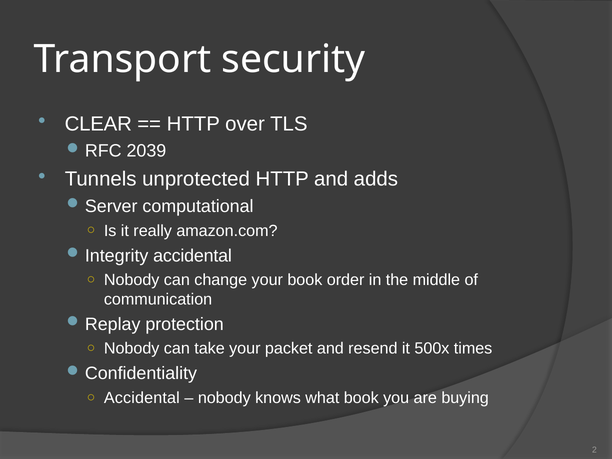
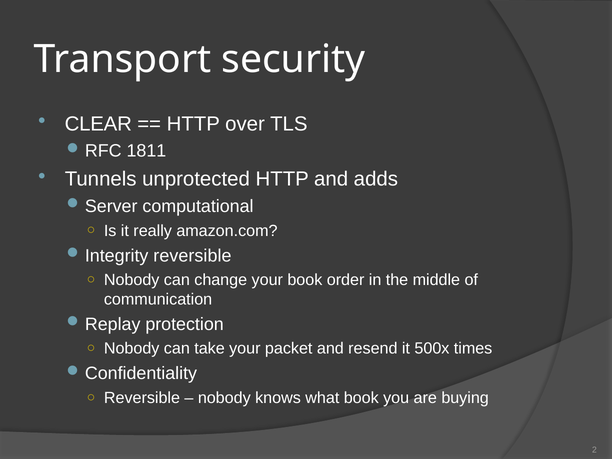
2039: 2039 -> 1811 (146, 151)
accidental: accidental -> reversible (192, 256)
Accidental: Accidental -> Reversible (142, 398)
